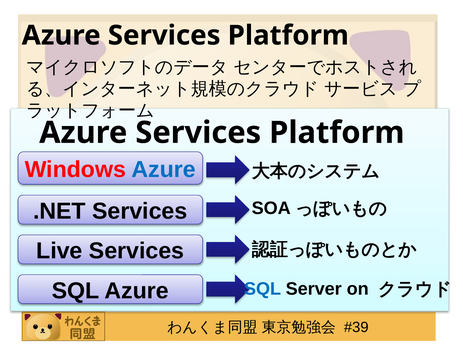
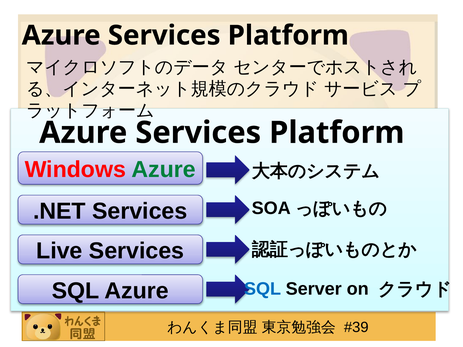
Azure colour: blue -> green (164, 170)
